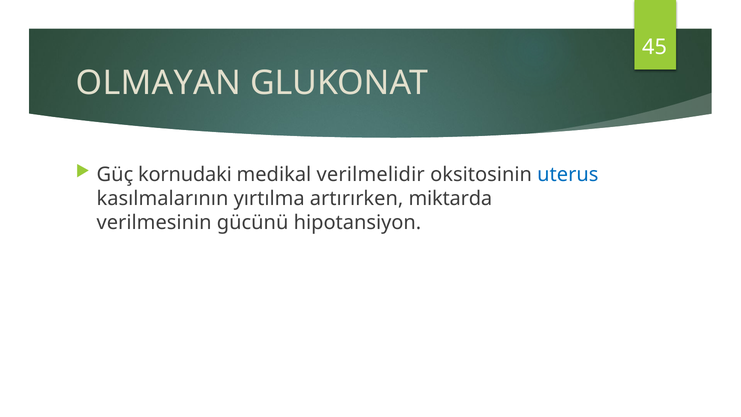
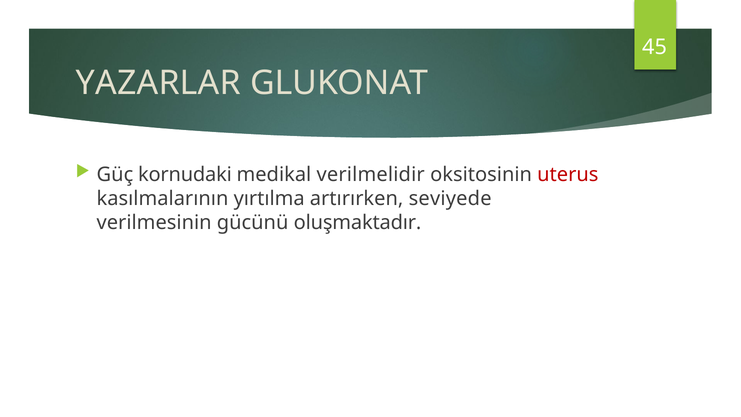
OLMAYAN: OLMAYAN -> YAZARLAR (158, 83)
uterus colour: blue -> red (568, 174)
miktarda: miktarda -> seviyede (450, 199)
hipotansiyon: hipotansiyon -> oluşmaktadır (358, 223)
